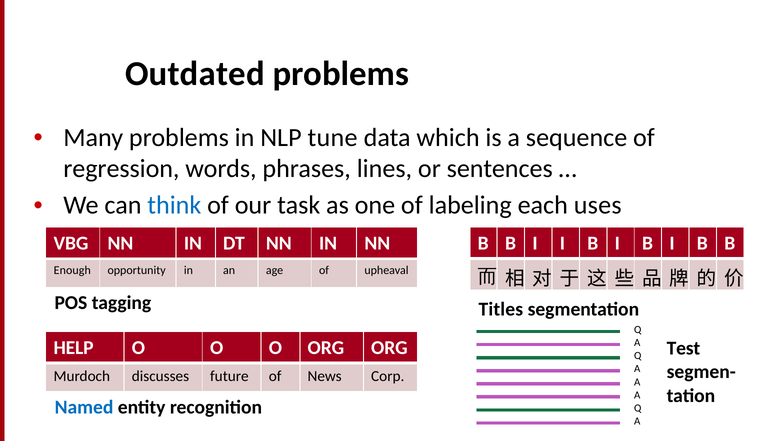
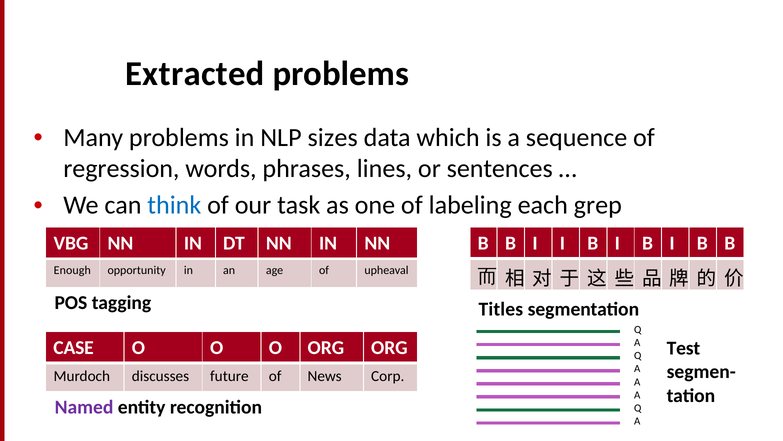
Outdated: Outdated -> Extracted (195, 74)
tune: tune -> sizes (333, 137)
uses: uses -> grep (598, 205)
HELP: HELP -> CASE (74, 347)
Named colour: blue -> purple (84, 407)
